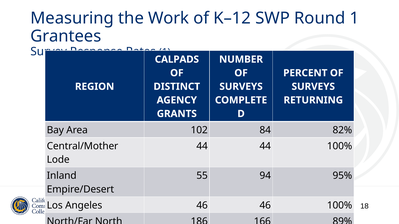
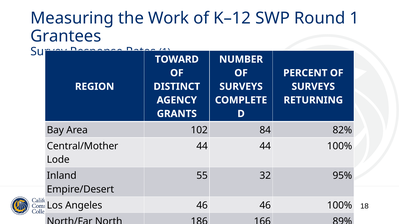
CALPADS: CALPADS -> TOWARD (177, 59)
94: 94 -> 32 (265, 176)
